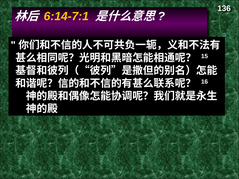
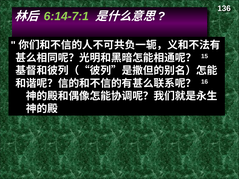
6:14-7:1 colour: yellow -> light green (66, 16)
